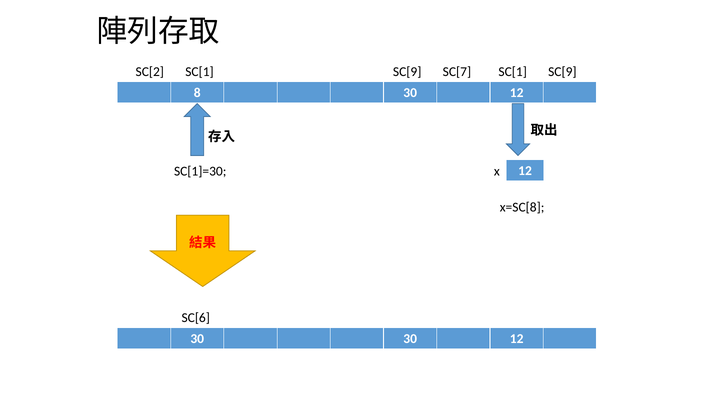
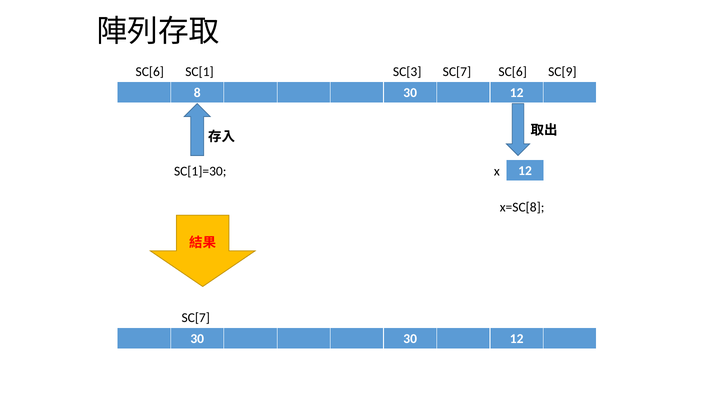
SC[2: SC[2 -> SC[6 (150, 72)
SC[9: SC[9 -> SC[3 (407, 72)
SC[7 SC[1: SC[1 -> SC[6 (513, 72)
SC[6: SC[6 -> SC[7 (196, 318)
